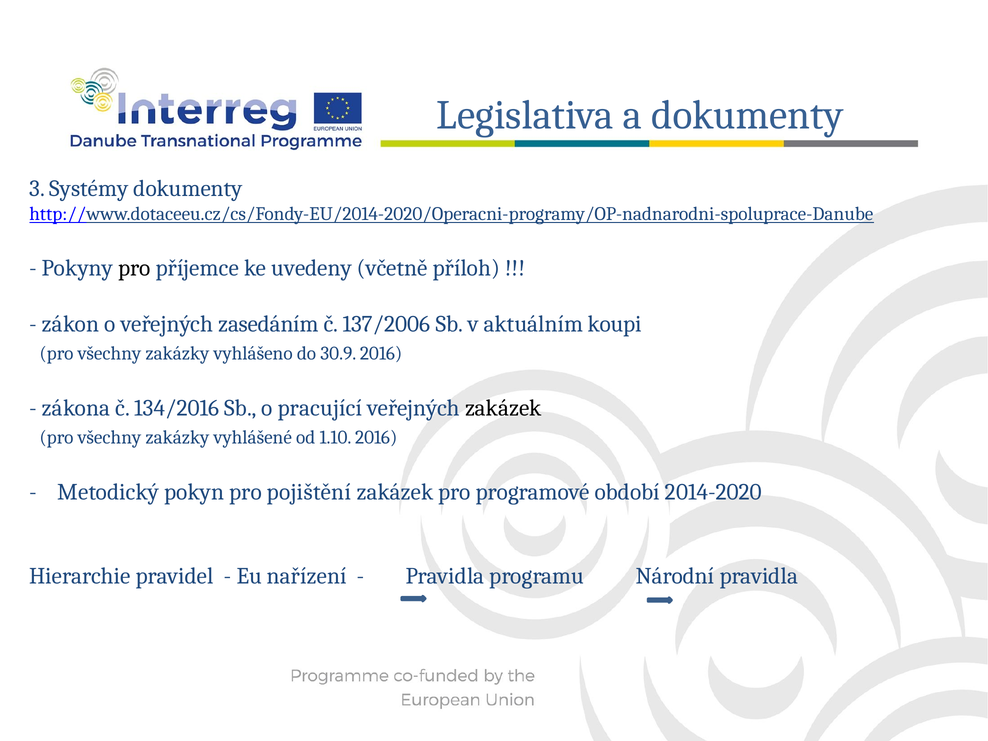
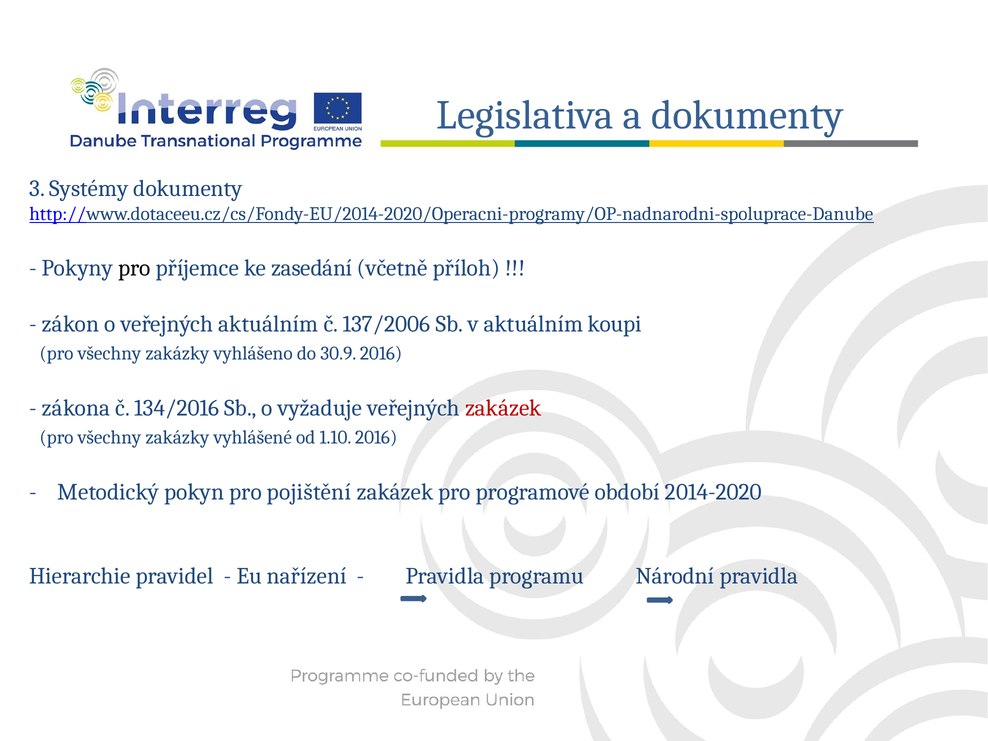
uvedeny: uvedeny -> zasedání (312, 268)
veřejných zasedáním: zasedáním -> aktuálním (268, 324)
pracující: pracující -> vyžaduje (320, 408)
zakázek colour: black -> red (503, 408)
